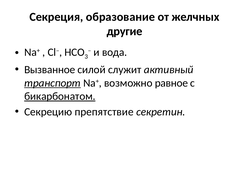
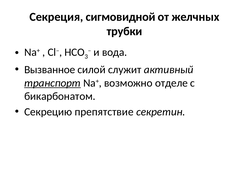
образование: образование -> сигмовидной (121, 17)
другие: другие -> трубки (125, 31)
равное: равное -> отделе (171, 83)
бикарбонатом underline: present -> none (60, 96)
